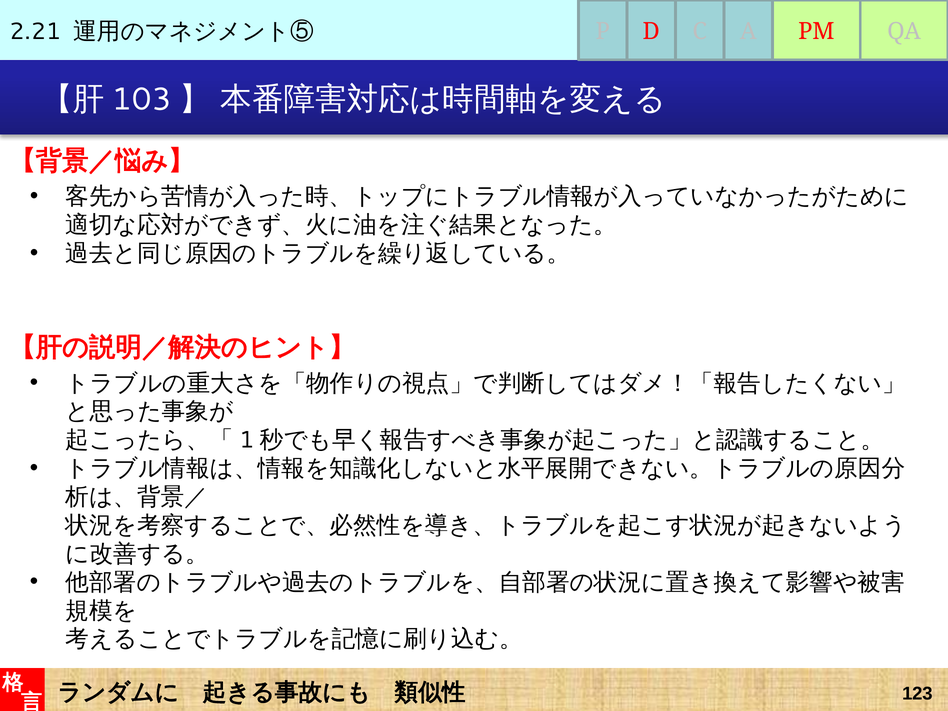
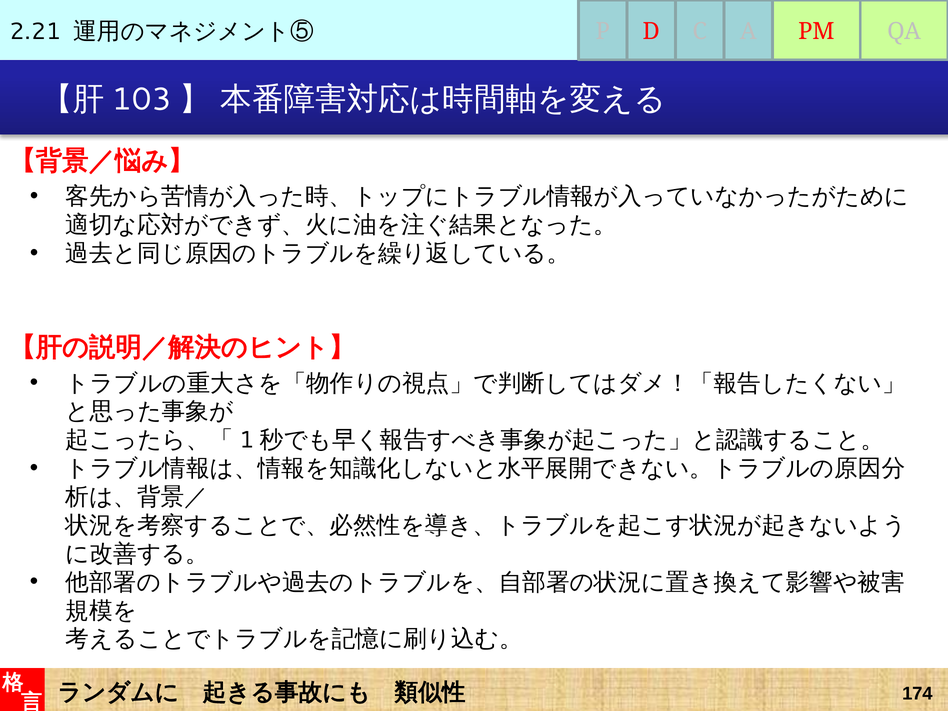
123: 123 -> 174 (917, 694)
